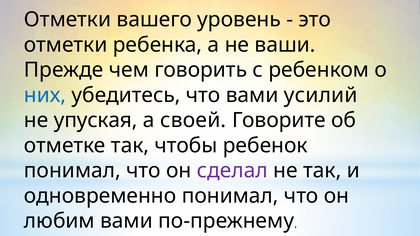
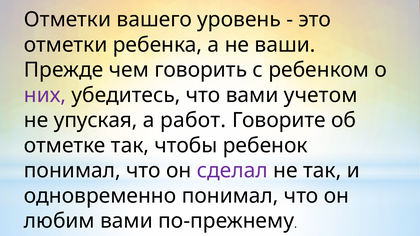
них colour: blue -> purple (45, 95)
усилий: усилий -> учетом (321, 95)
своей: своей -> работ (193, 120)
